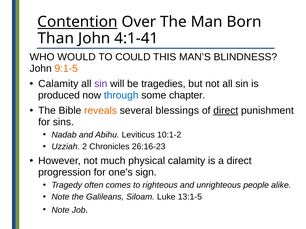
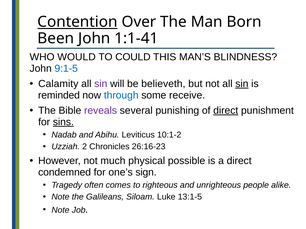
Than: Than -> Been (56, 38)
4:1-41: 4:1-41 -> 1:1-41 (136, 38)
9:1-5 colour: orange -> blue (66, 69)
tragedies: tragedies -> believeth (163, 84)
sin underline: none -> present (242, 84)
produced: produced -> reminded (59, 95)
chapter: chapter -> receive (187, 95)
reveals colour: orange -> purple (101, 111)
blessings: blessings -> punishing (177, 111)
sins underline: none -> present (63, 122)
physical calamity: calamity -> possible (187, 161)
progression: progression -> condemned (65, 173)
